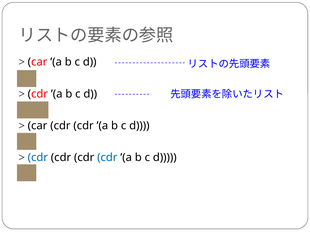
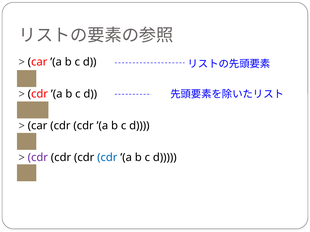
cdr colour: blue -> purple (38, 158)
